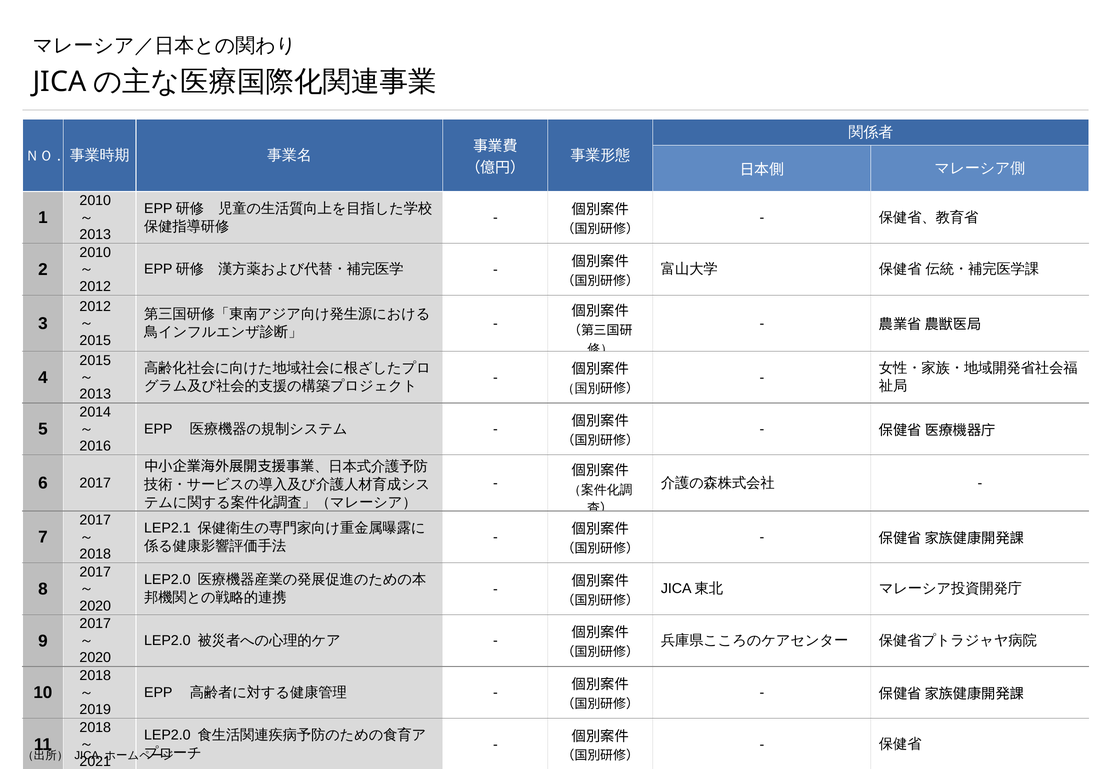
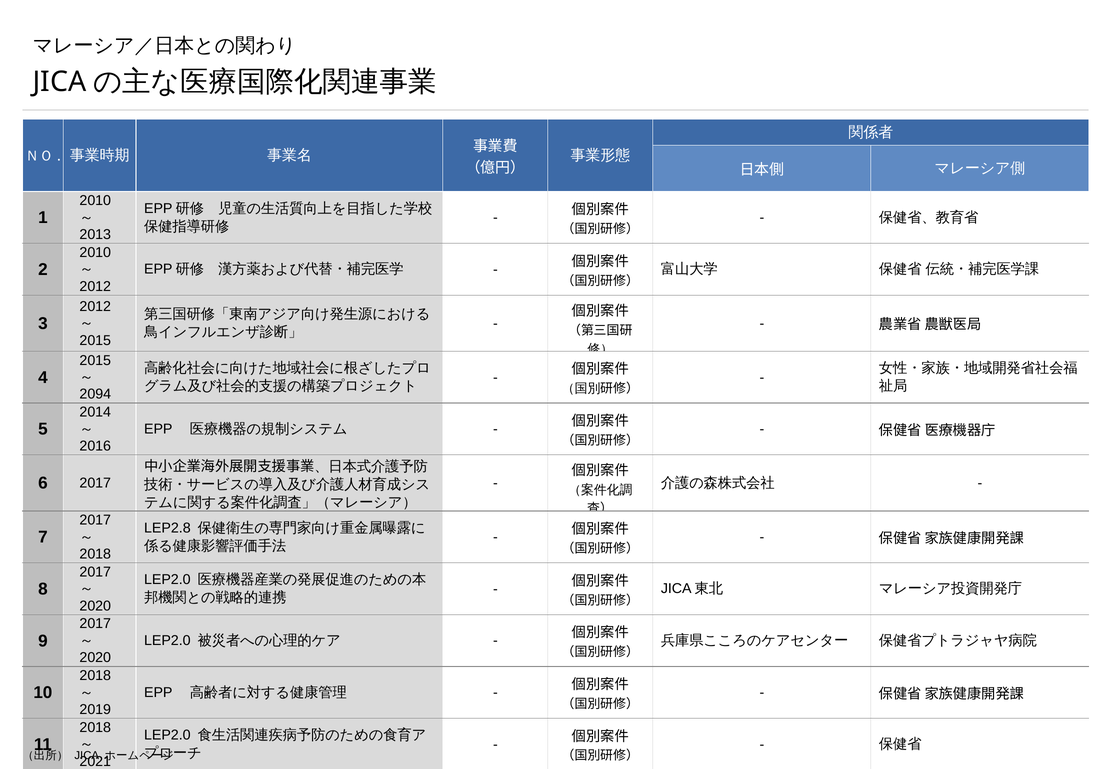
2013: 2013 -> 2094 (95, 394)
LEP2.1: LEP2.1 -> LEP2.8 (167, 528)
